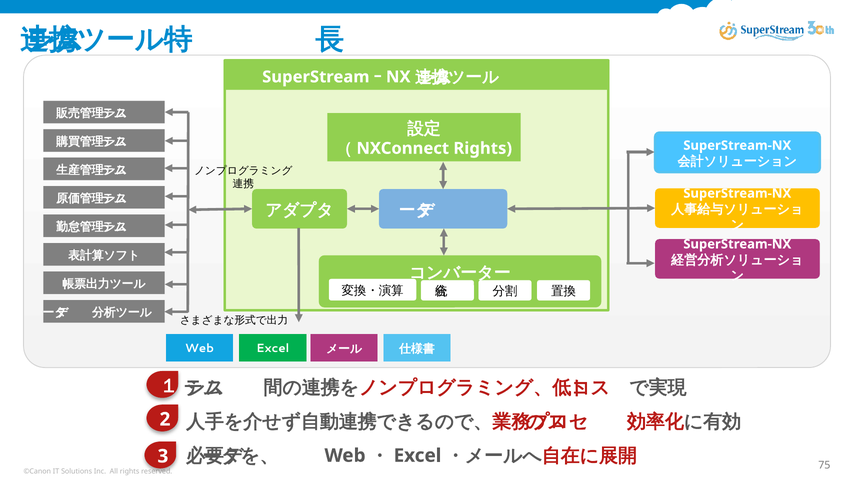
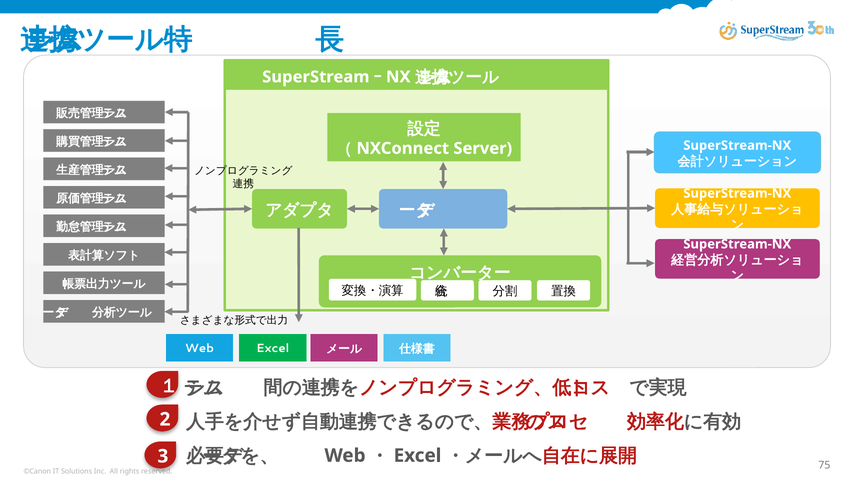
Rights: Rights -> Server (483, 148)
